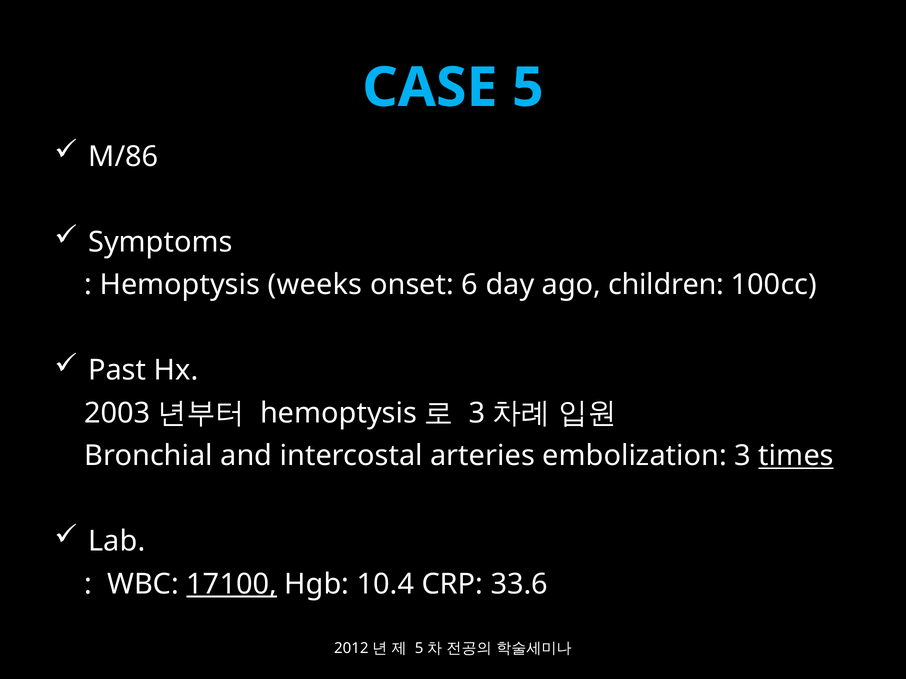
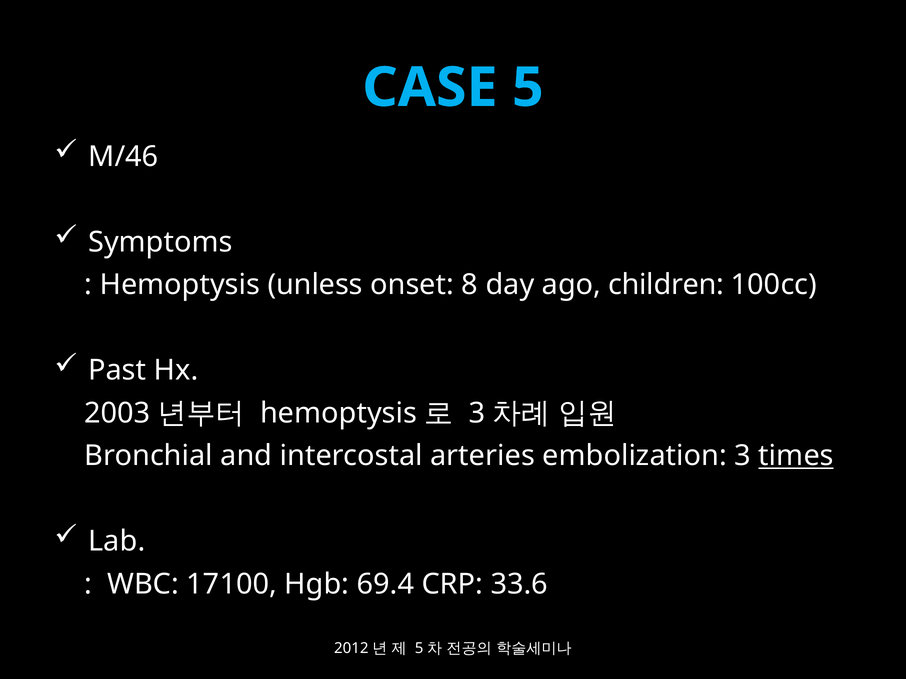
M/86: M/86 -> M/46 (123, 157)
weeks: weeks -> unless (315, 285)
6: 6 -> 8 (470, 285)
17100 underline: present -> none (232, 584)
10.4: 10.4 -> 69.4 (385, 584)
